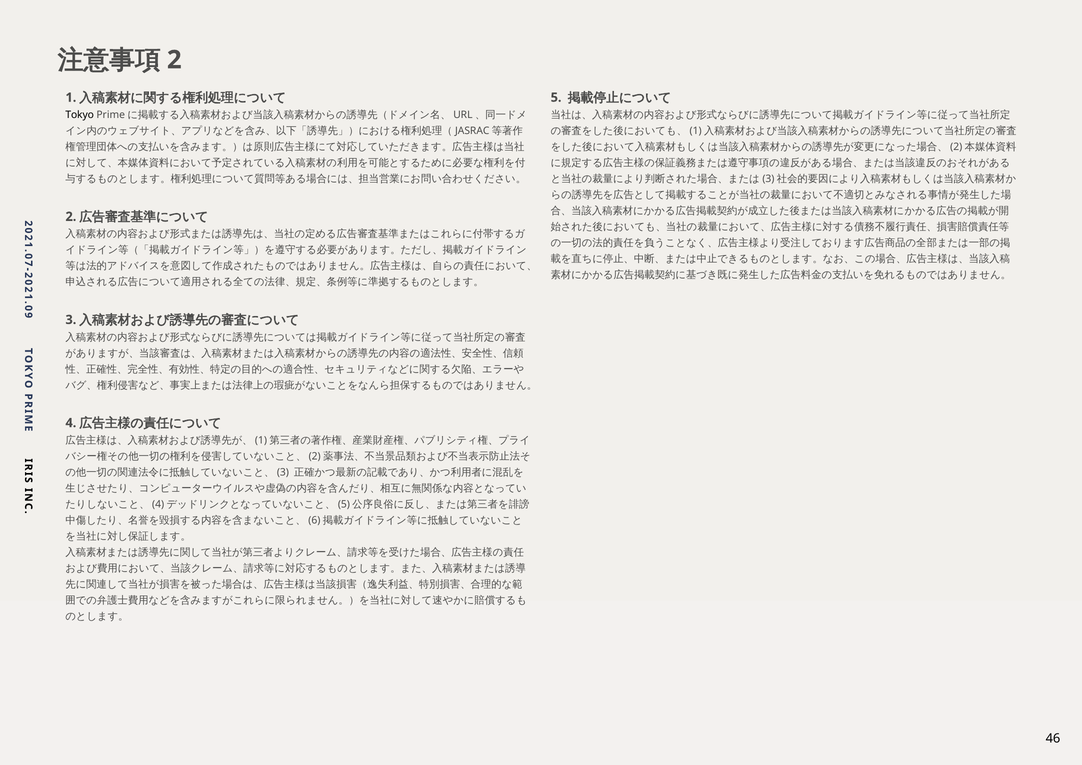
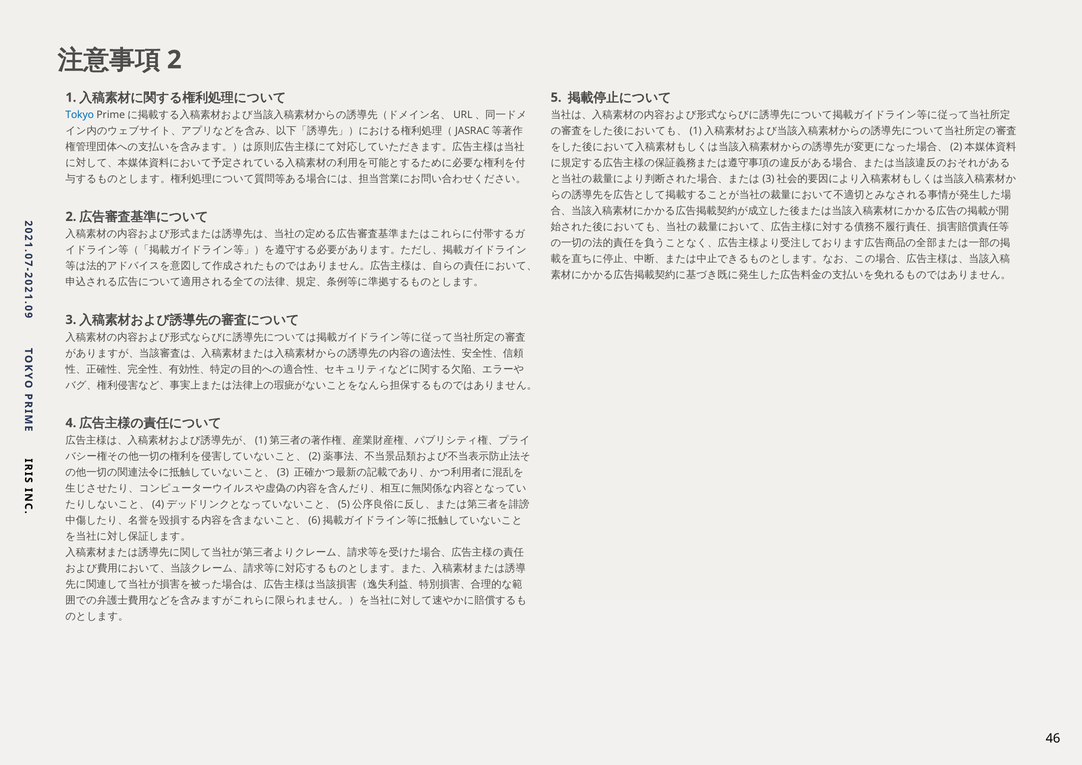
Tokyo colour: black -> blue (80, 115)
